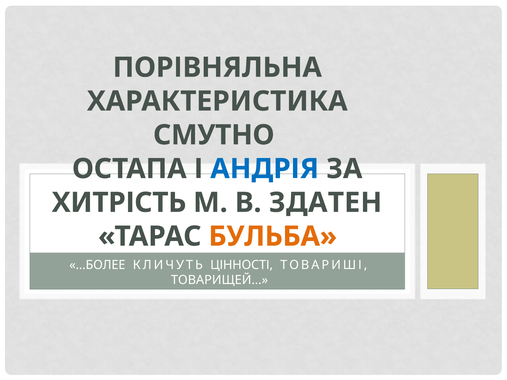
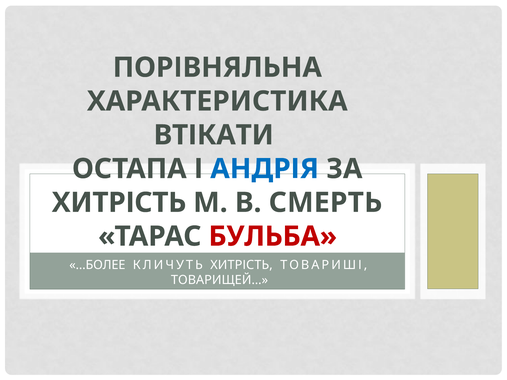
СМУТНО: СМУТНО -> ВТІКАТИ (214, 135)
ЗДАТЕН: ЗДАТЕН -> СМЕРТЬ (326, 203)
БУЛЬБА colour: orange -> red (273, 237)
КЛИЧУТЬ ЦІННОСТІ: ЦІННОСТІ -> ХИТРІСТЬ (241, 265)
